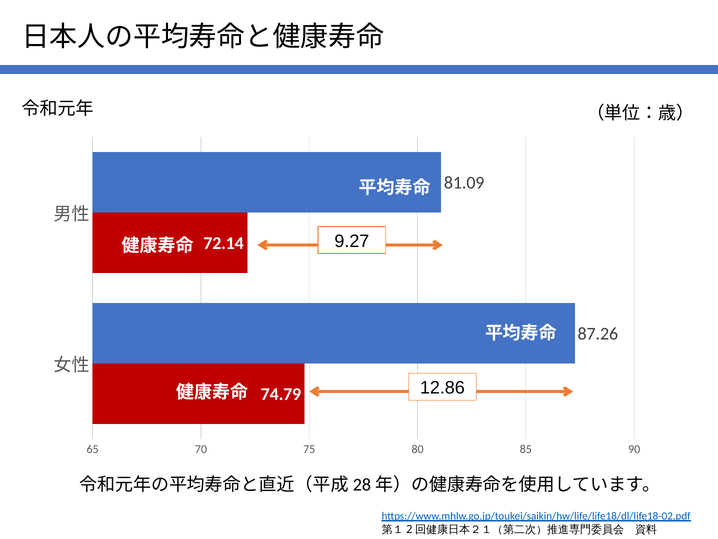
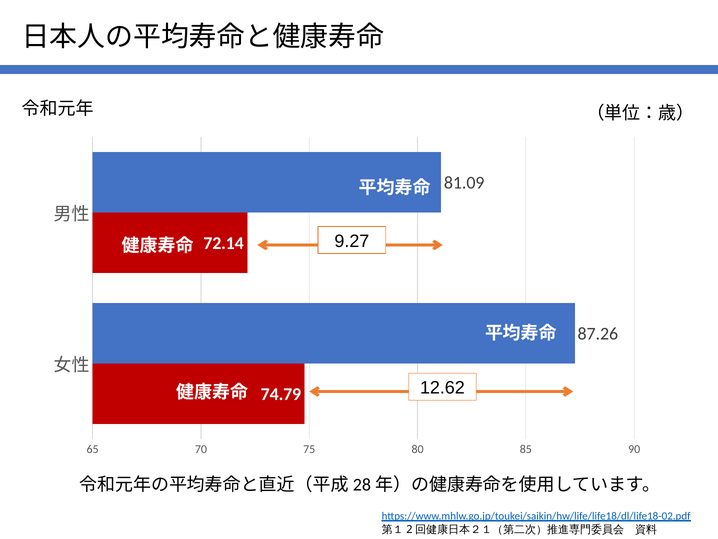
12.86: 12.86 -> 12.62 (442, 388)
